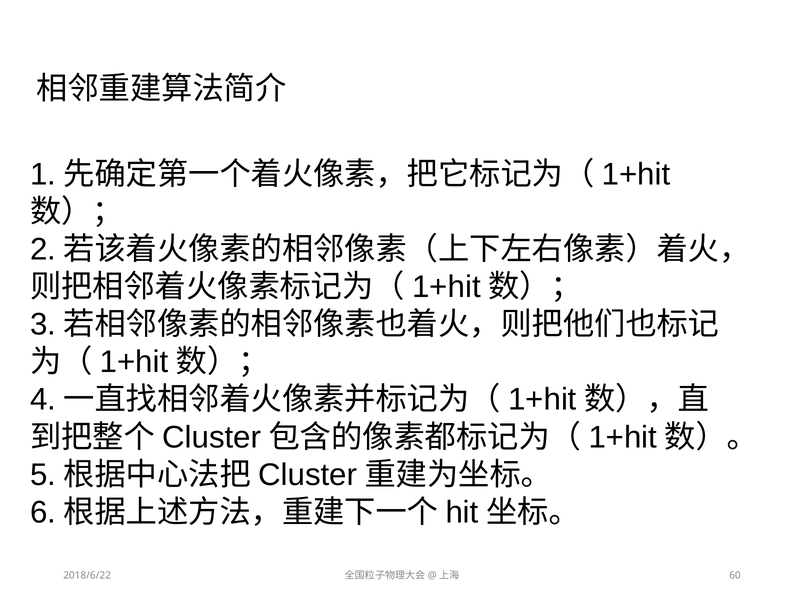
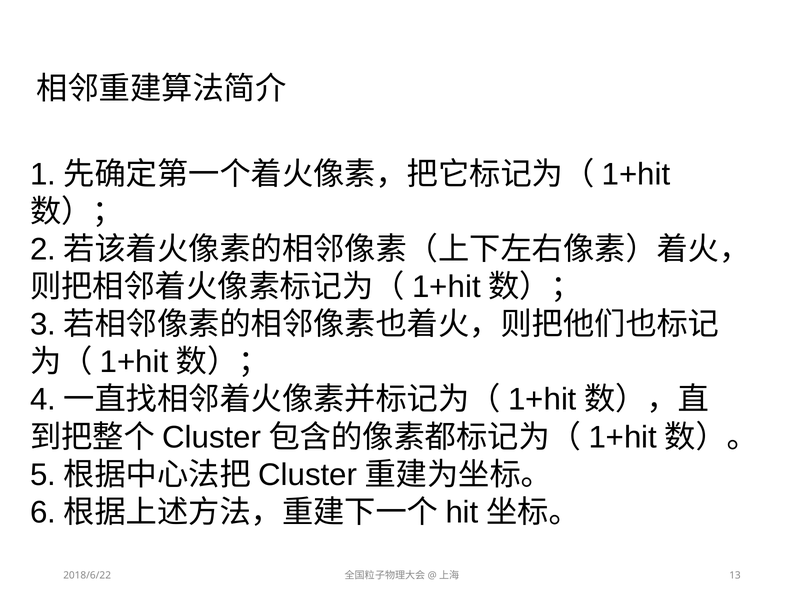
60: 60 -> 13 (735, 576)
